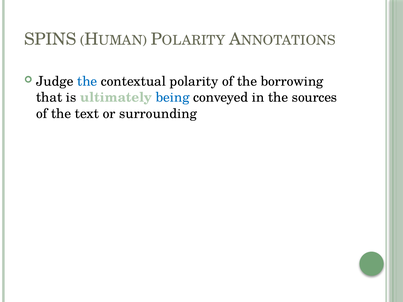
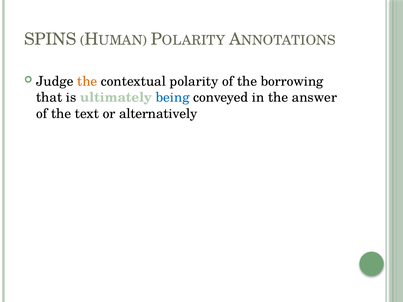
the colour: blue -> orange (87, 82)
sources: sources -> answer (314, 98)
surrounding: surrounding -> alternatively (158, 114)
